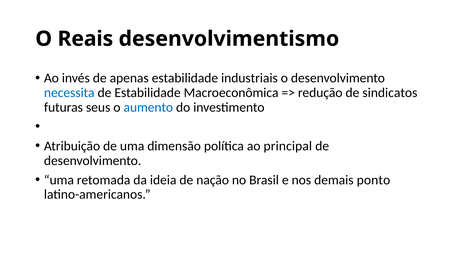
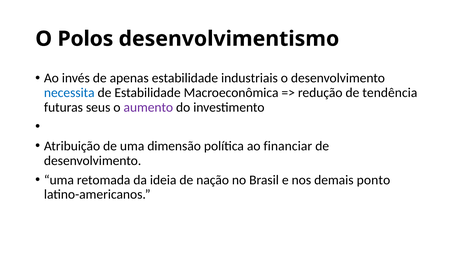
Reais: Reais -> Polos (85, 39)
sindicatos: sindicatos -> tendência (390, 93)
aumento colour: blue -> purple (148, 107)
principal: principal -> financiar (288, 146)
